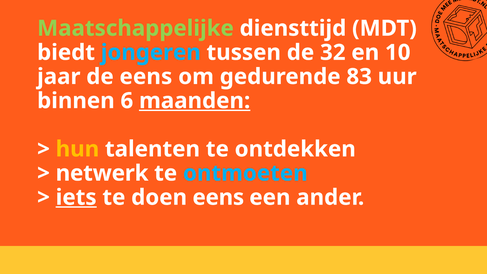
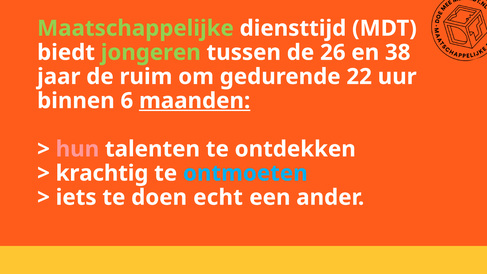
jongeren colour: light blue -> light green (151, 52)
32: 32 -> 26 (333, 52)
10: 10 -> 38 (398, 52)
de eens: eens -> ruim (146, 77)
83: 83 -> 22 (359, 77)
hun colour: yellow -> pink (77, 149)
netwerk: netwerk -> krachtig (102, 173)
iets underline: present -> none (76, 197)
doen eens: eens -> echt (218, 197)
